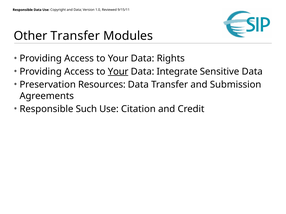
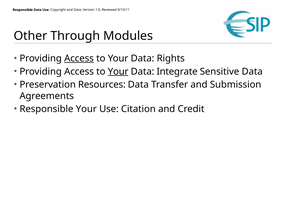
Other Transfer: Transfer -> Through (75, 36)
Access underline: none -> present (79, 59)
Responsible Such: Such -> Your (86, 109)
